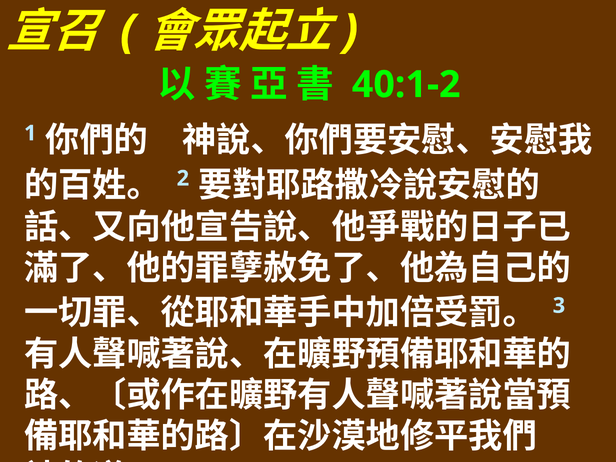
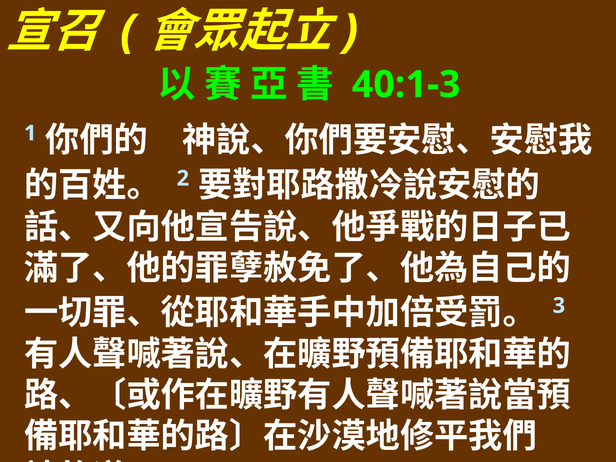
40:1-2: 40:1-2 -> 40:1-3 (406, 85)
